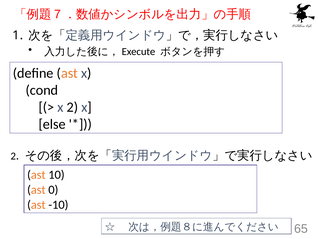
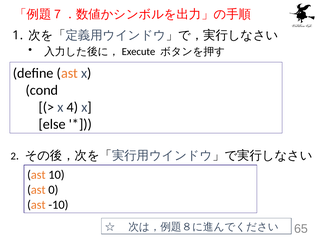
x 2: 2 -> 4 (72, 107)
